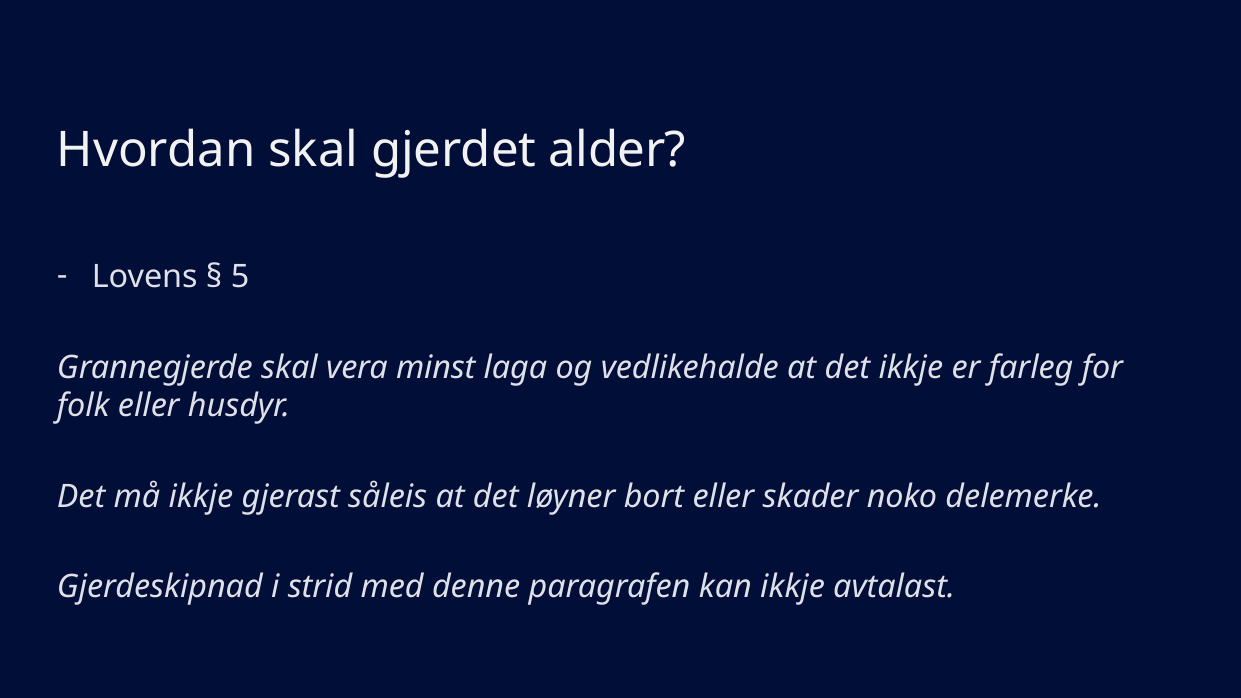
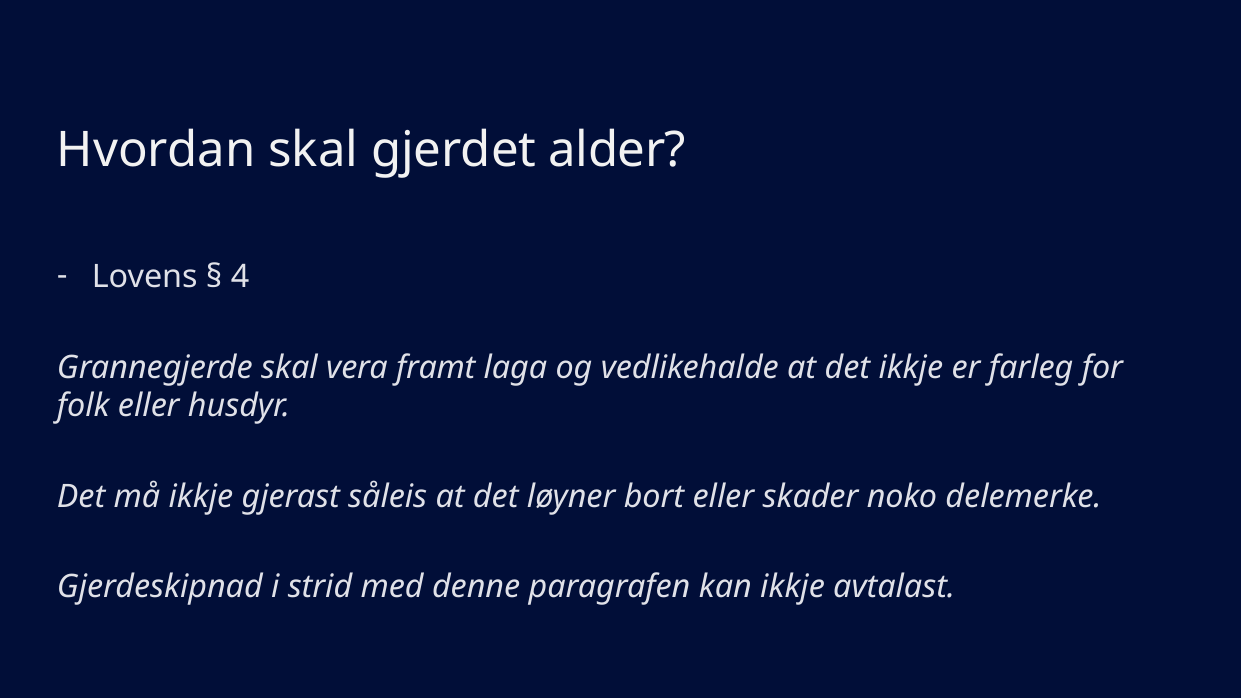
5: 5 -> 4 (240, 277)
minst: minst -> framt (436, 367)
